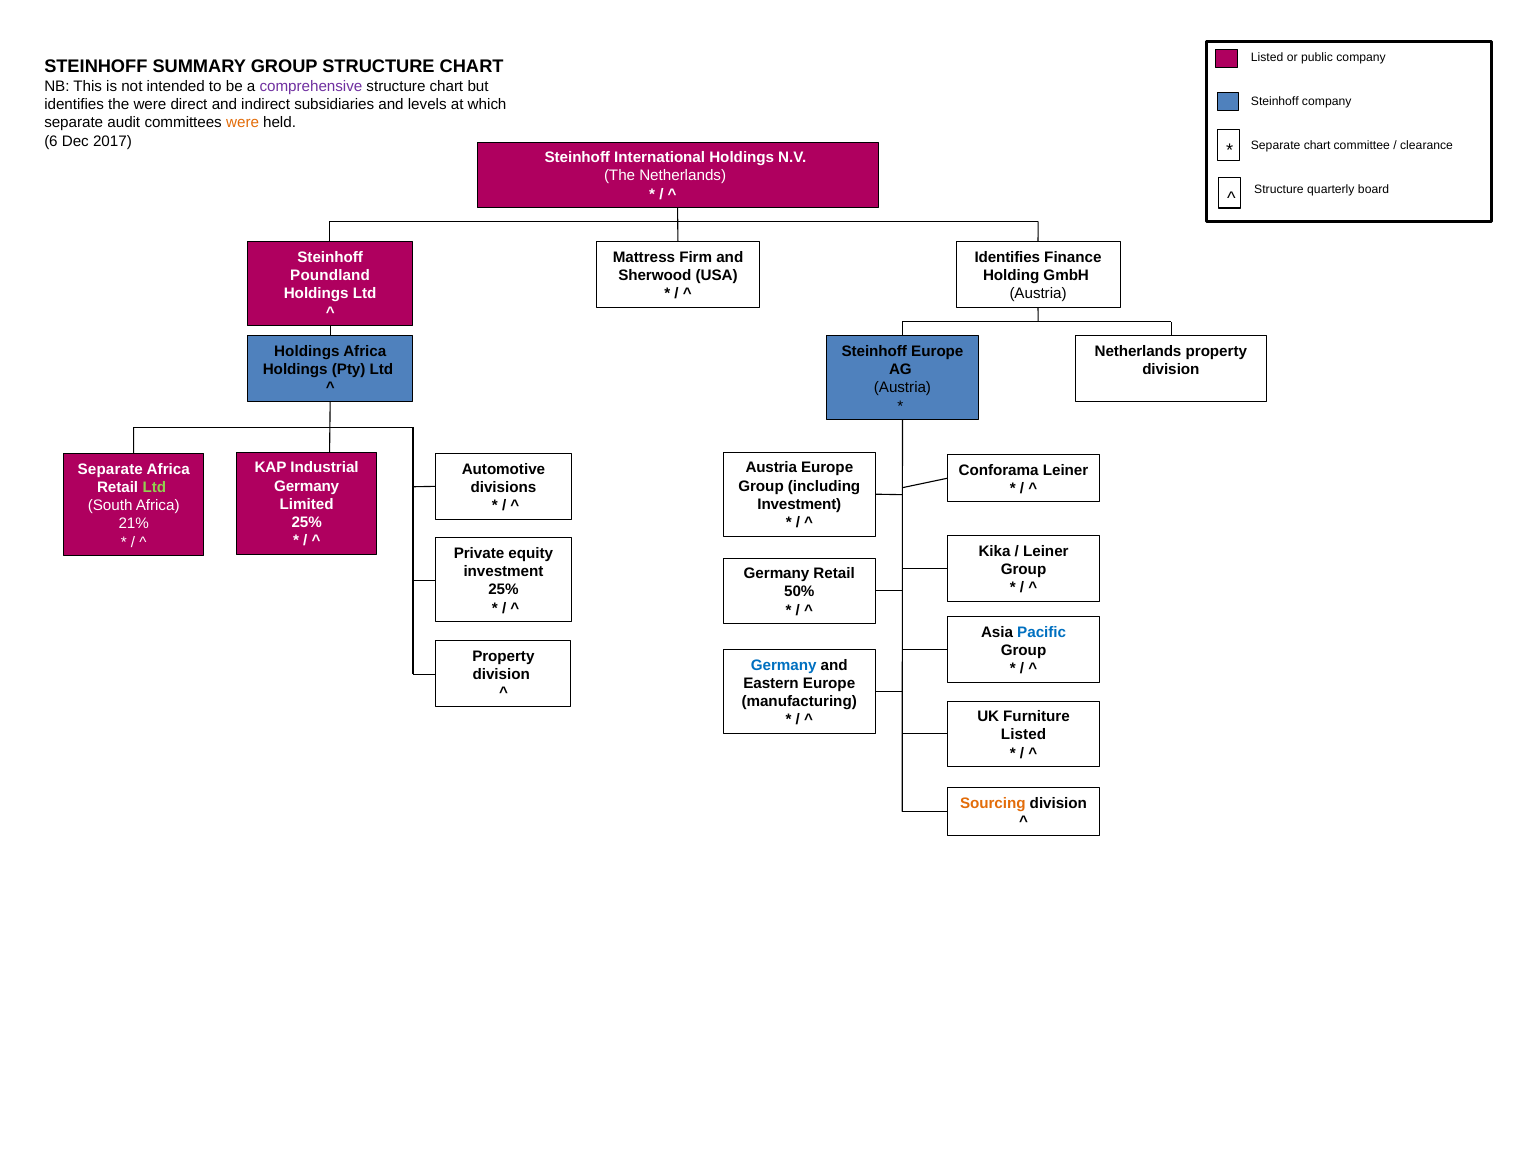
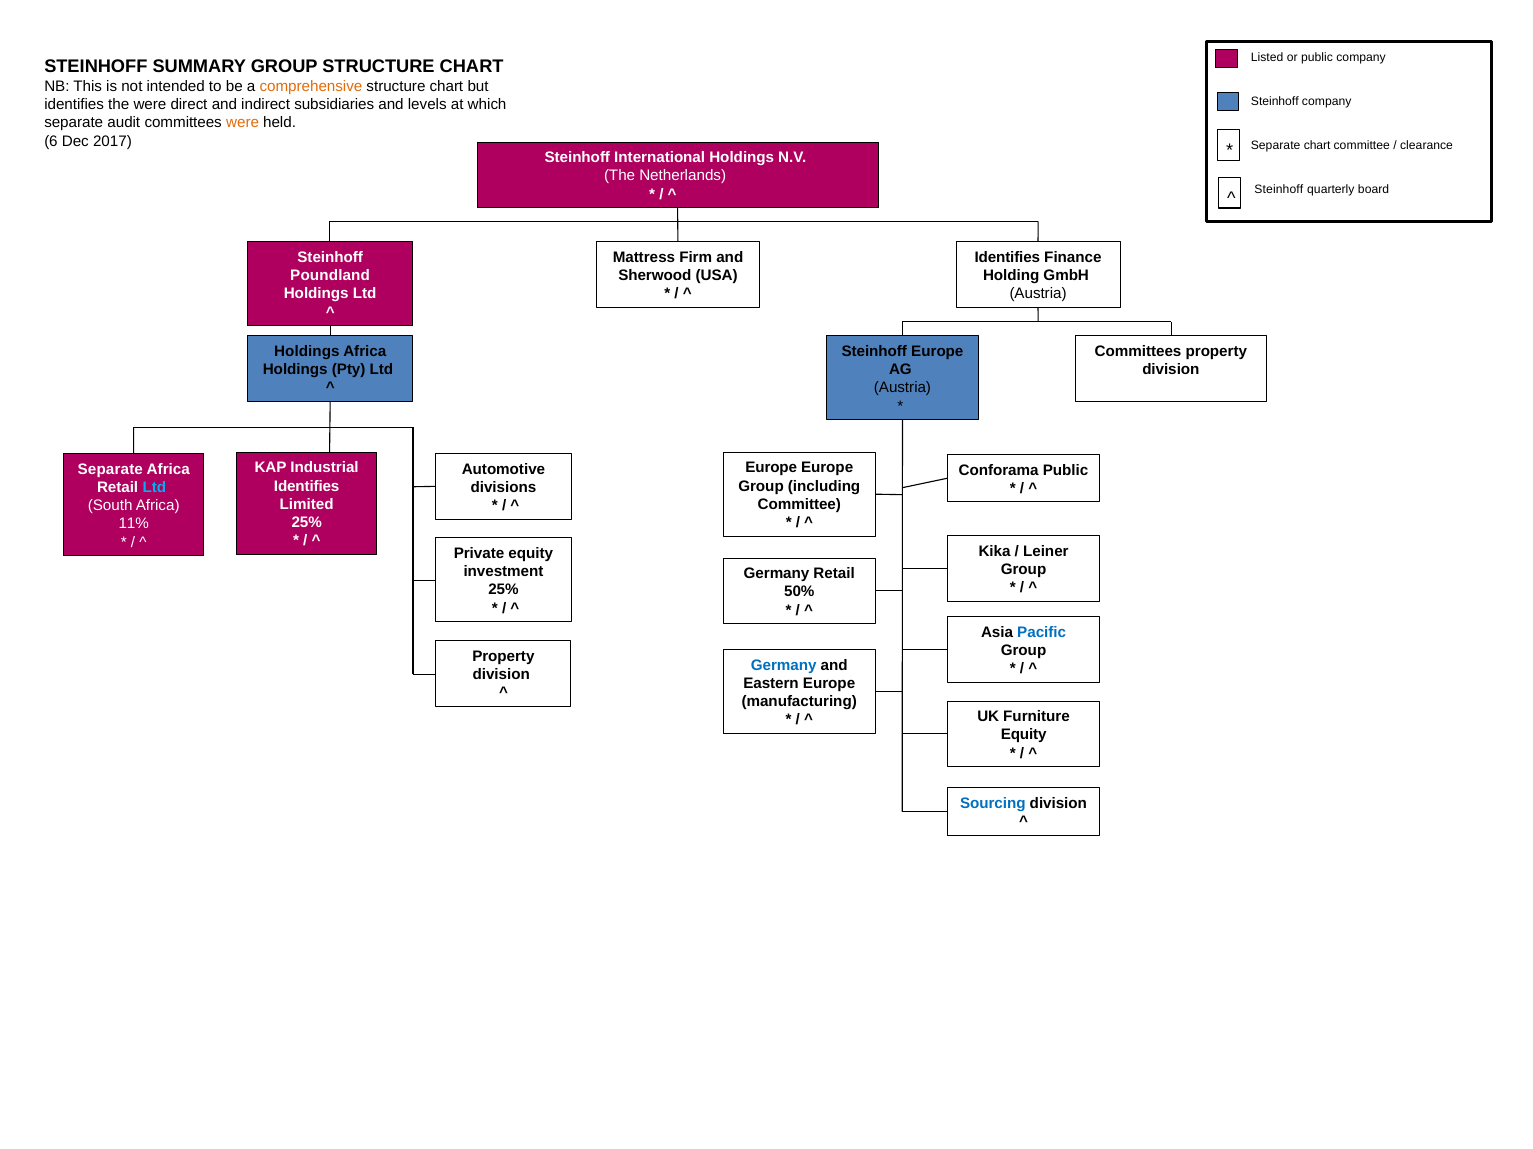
comprehensive colour: purple -> orange (311, 86)
Structure: Structure -> Steinhoff (1279, 189)
Netherlands: Netherlands -> Committees (1138, 352)
Austria: Austria -> Europe (771, 468)
Conforama Leiner: Leiner -> Public (1066, 470)
Germany: Germany -> Identifies (307, 486)
Ltd colour: light green -> light blue (154, 488)
Investment: Investment -> Committee (799, 505)
21%: 21% -> 11% (134, 524)
Listed: Listed -> Equity (1024, 735)
Sourcing colour: orange -> blue (993, 804)
